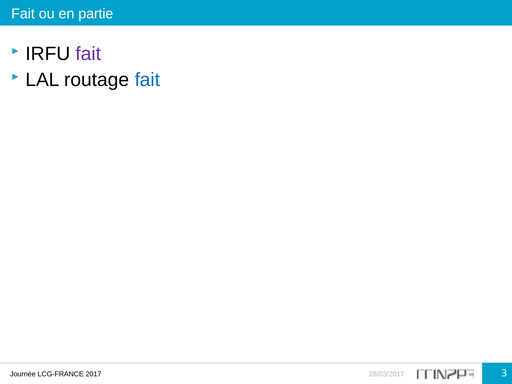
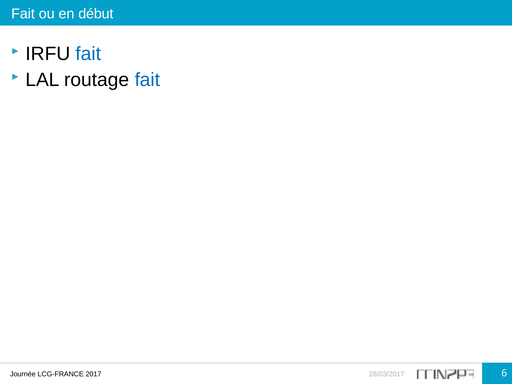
partie: partie -> début (96, 14)
fait colour: purple -> blue (88, 54)
3: 3 -> 6 (504, 373)
